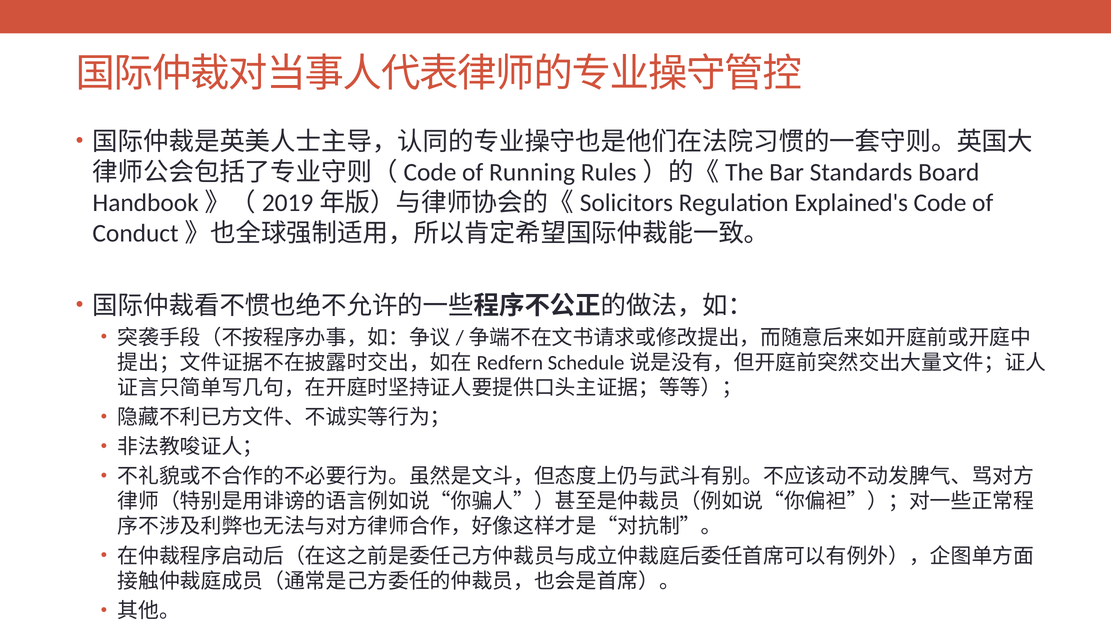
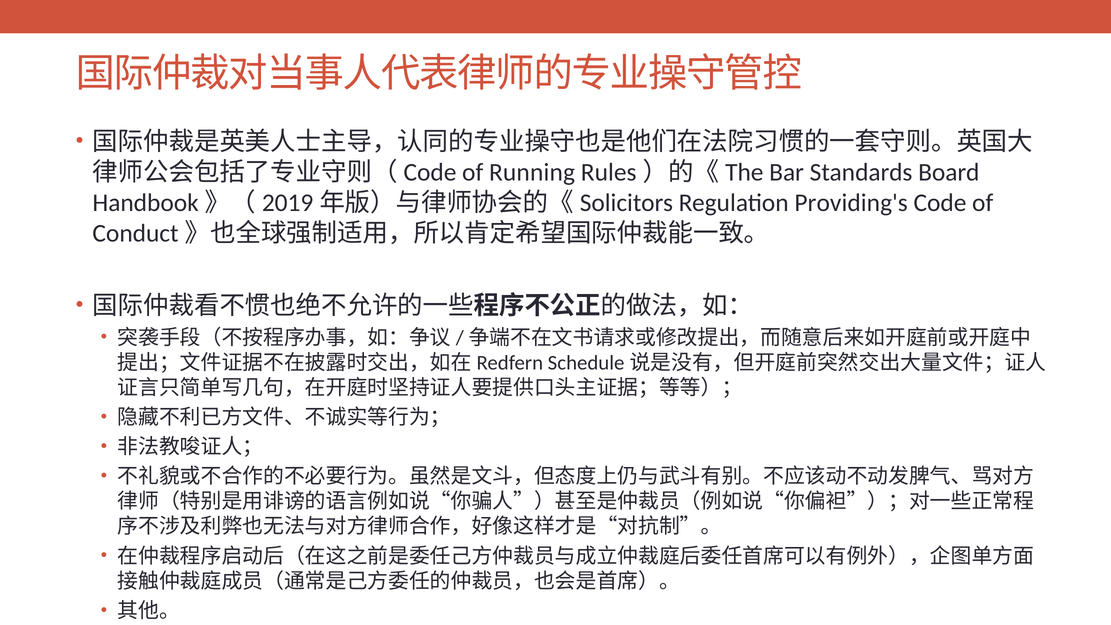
Explained's: Explained's -> Providing's (851, 203)
